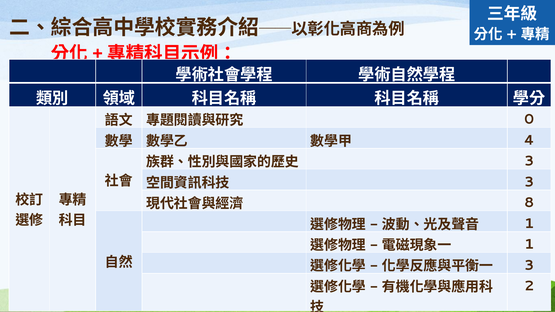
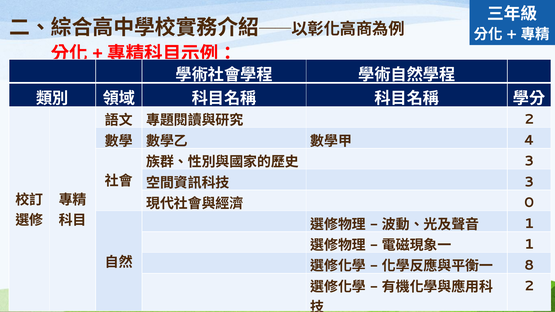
0: 0 -> 2 (529, 119)
8: 8 -> 0 (529, 203)
3: 3 -> 8 (529, 265)
